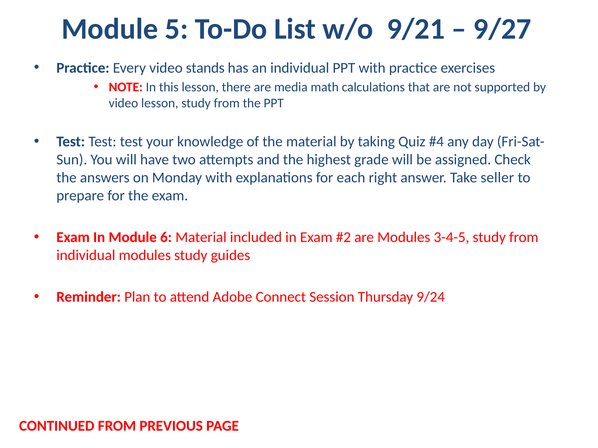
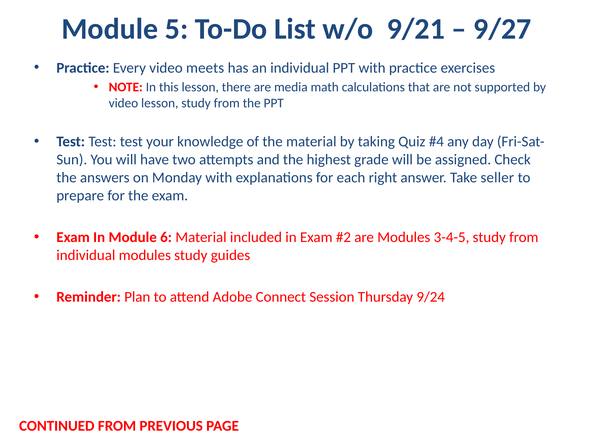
stands: stands -> meets (205, 68)
